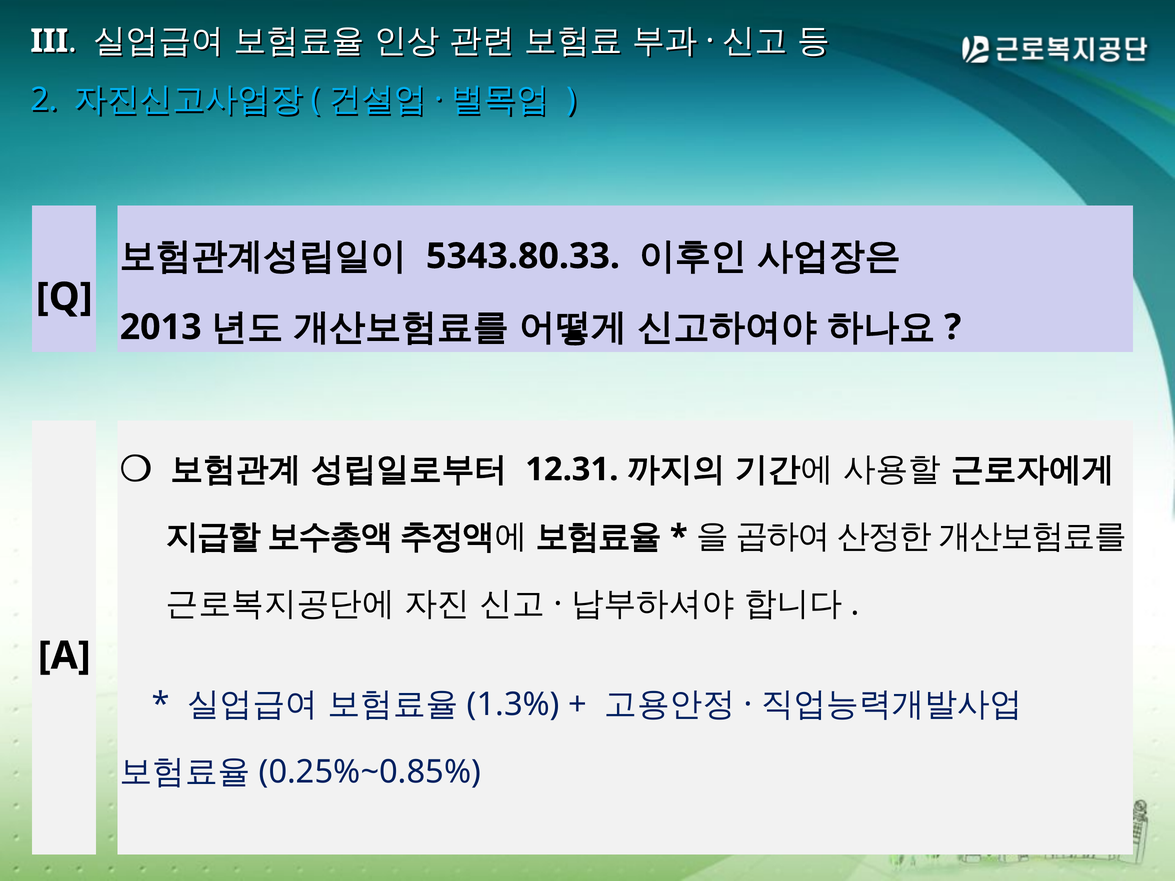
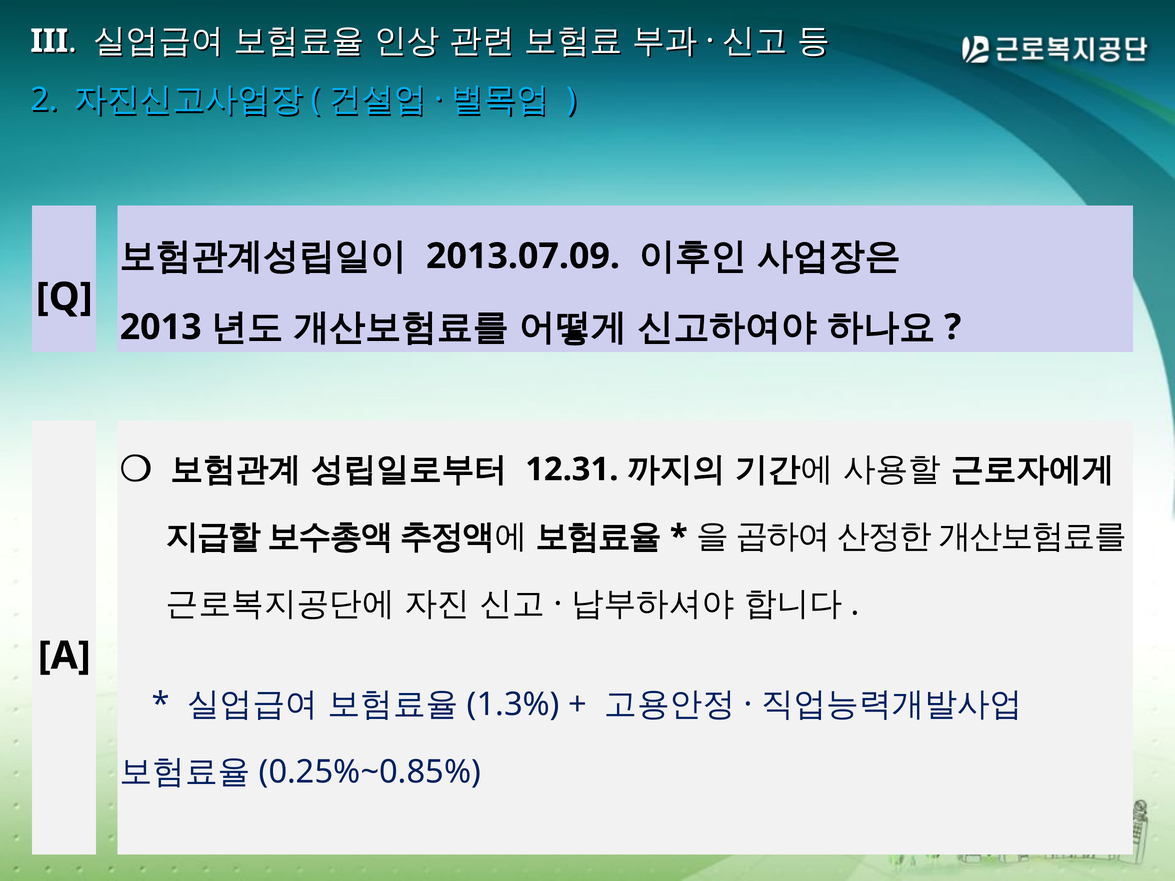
5343.80.33: 5343.80.33 -> 2013.07.09 (523, 256)
